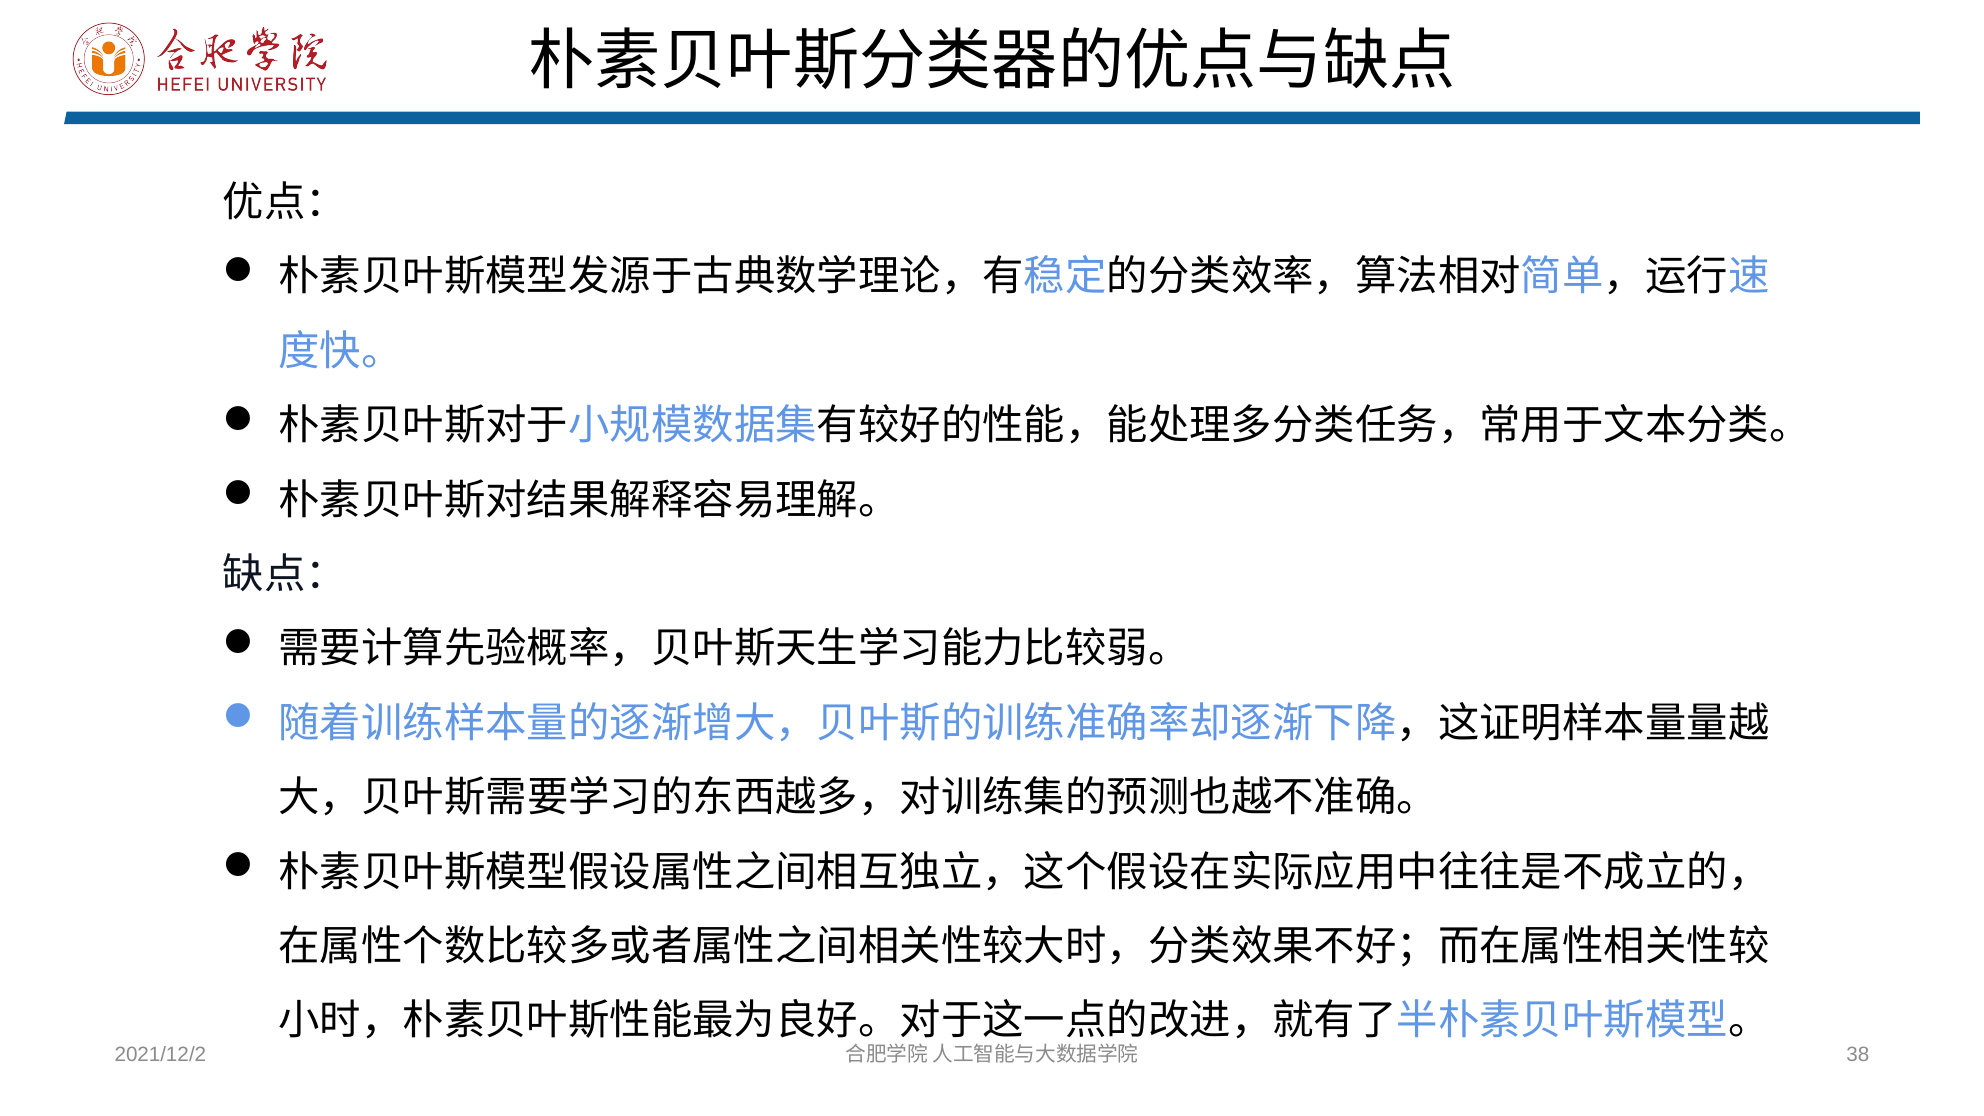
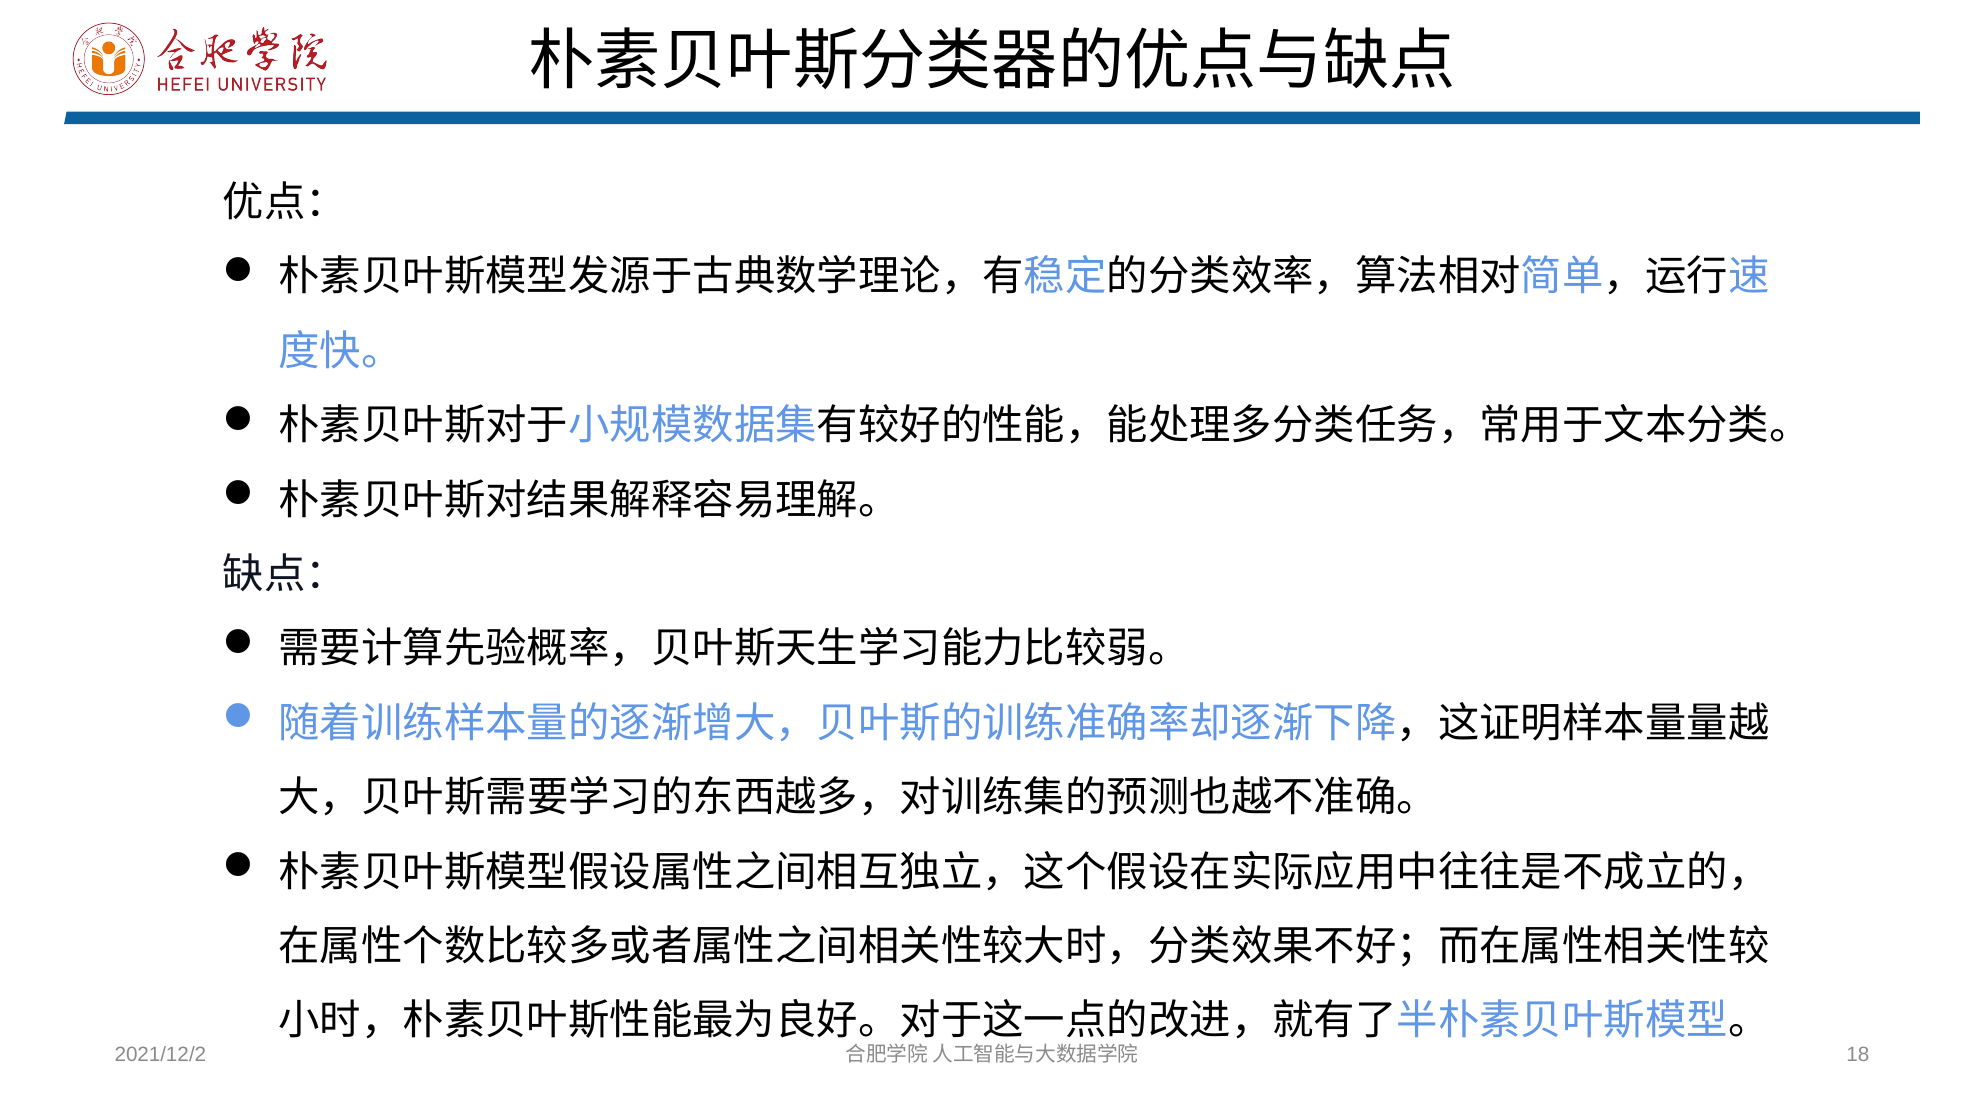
38: 38 -> 18 (1858, 1055)
